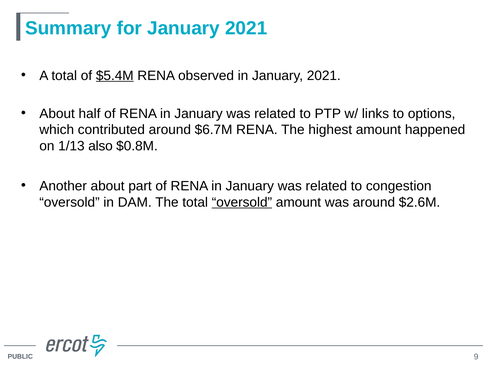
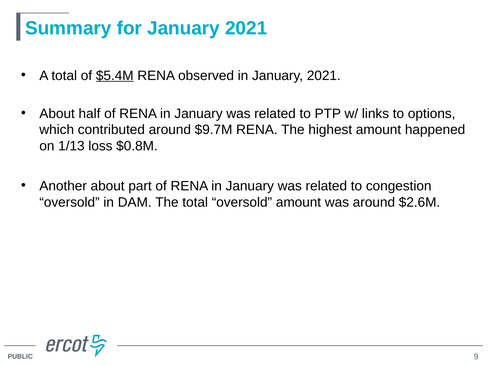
$6.7M: $6.7M -> $9.7M (214, 130)
also: also -> loss (100, 146)
oversold underline: present -> none (242, 202)
